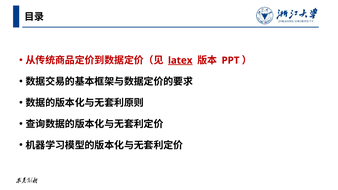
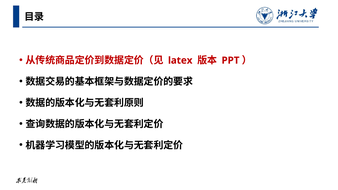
latex underline: present -> none (180, 60)
